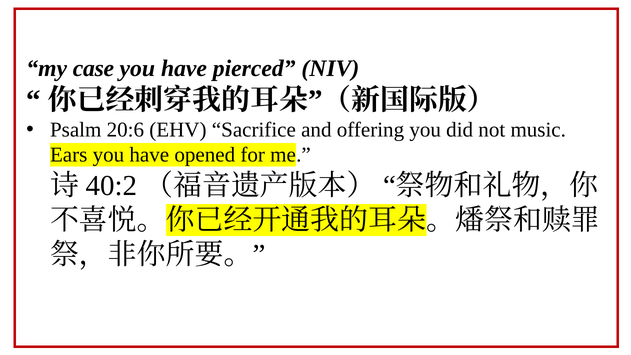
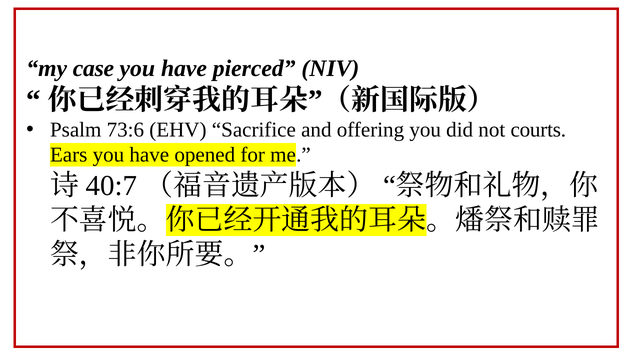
20:6: 20:6 -> 73:6 (125, 130)
music: music -> courts (538, 130)
40:2: 40:2 -> 40:7 (112, 185)
